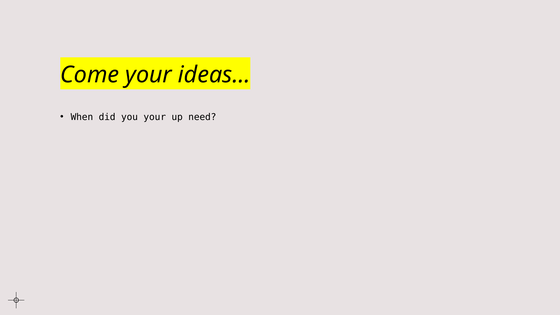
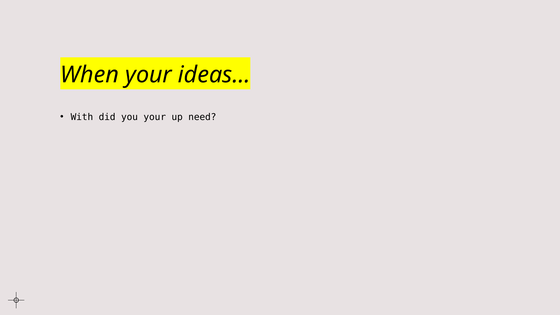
Come: Come -> When (90, 75)
When: When -> With (82, 117)
